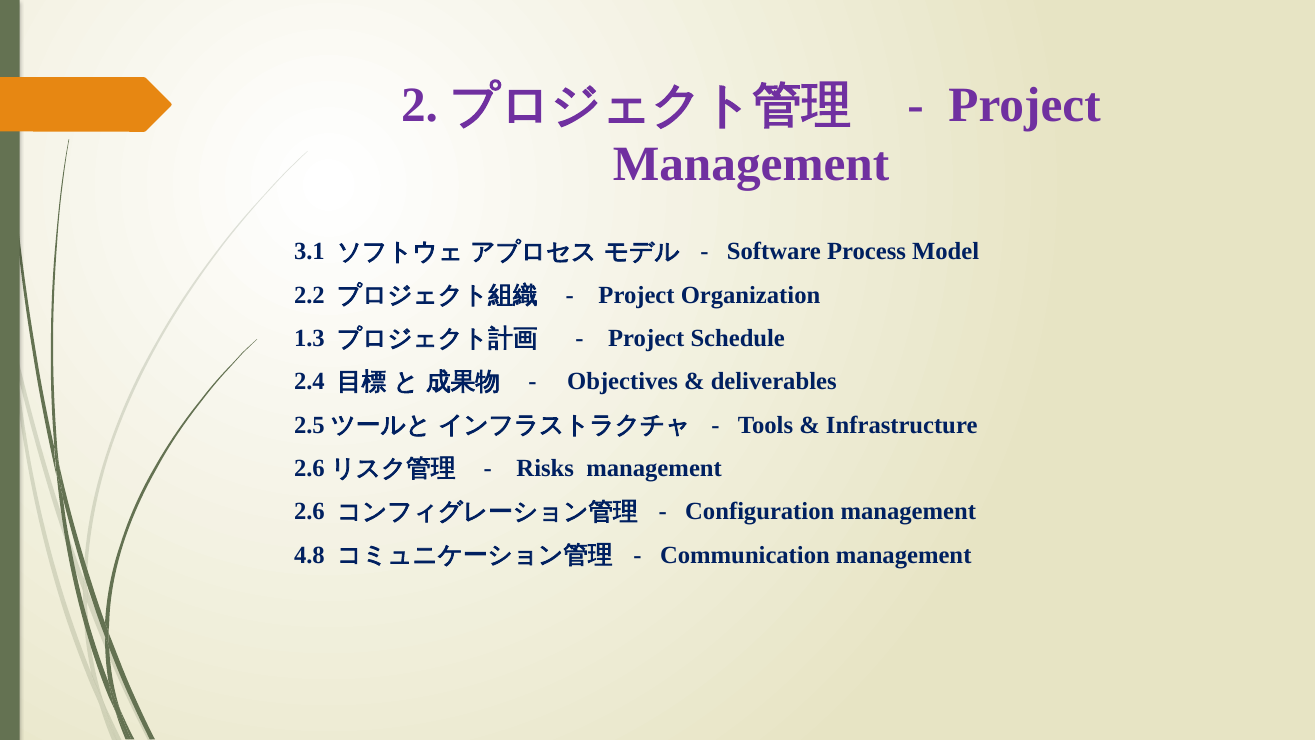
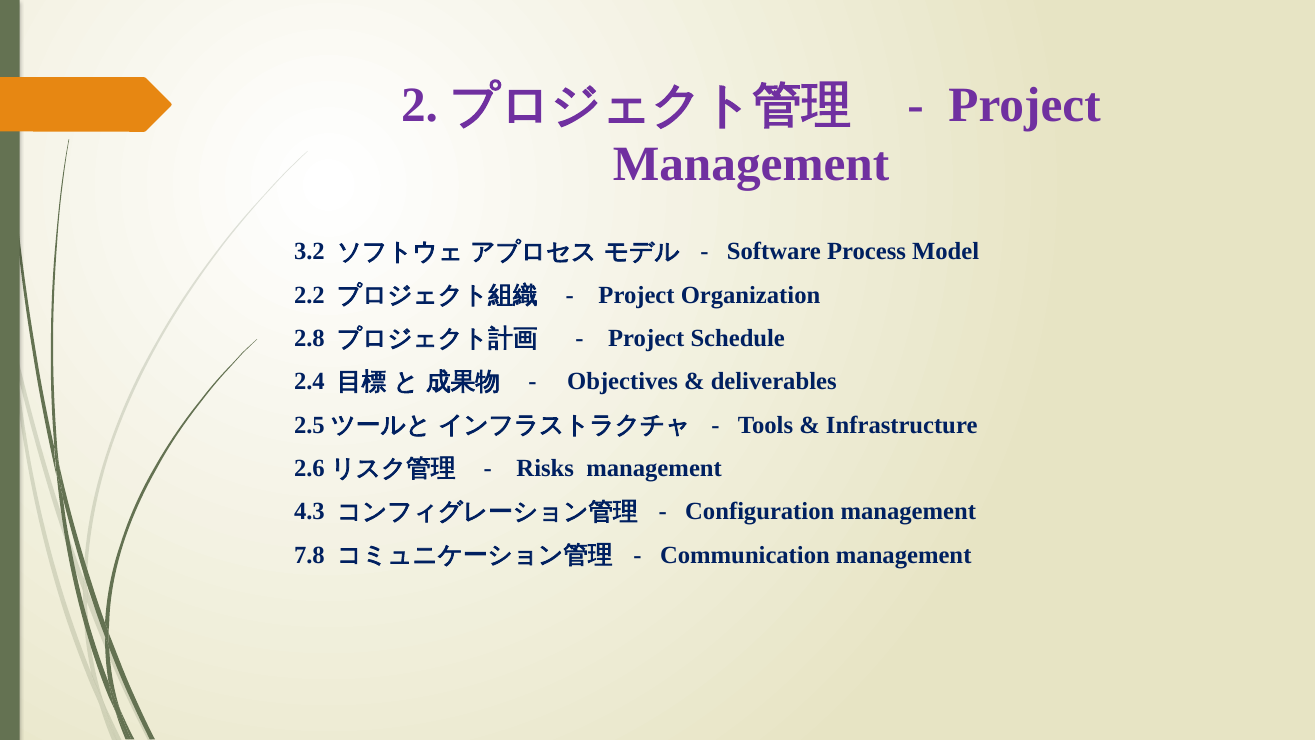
3.1: 3.1 -> 3.2 (309, 252)
1.3: 1.3 -> 2.8 (309, 338)
2.6: 2.6 -> 4.3 (309, 511)
4.8: 4.8 -> 7.8 (309, 555)
